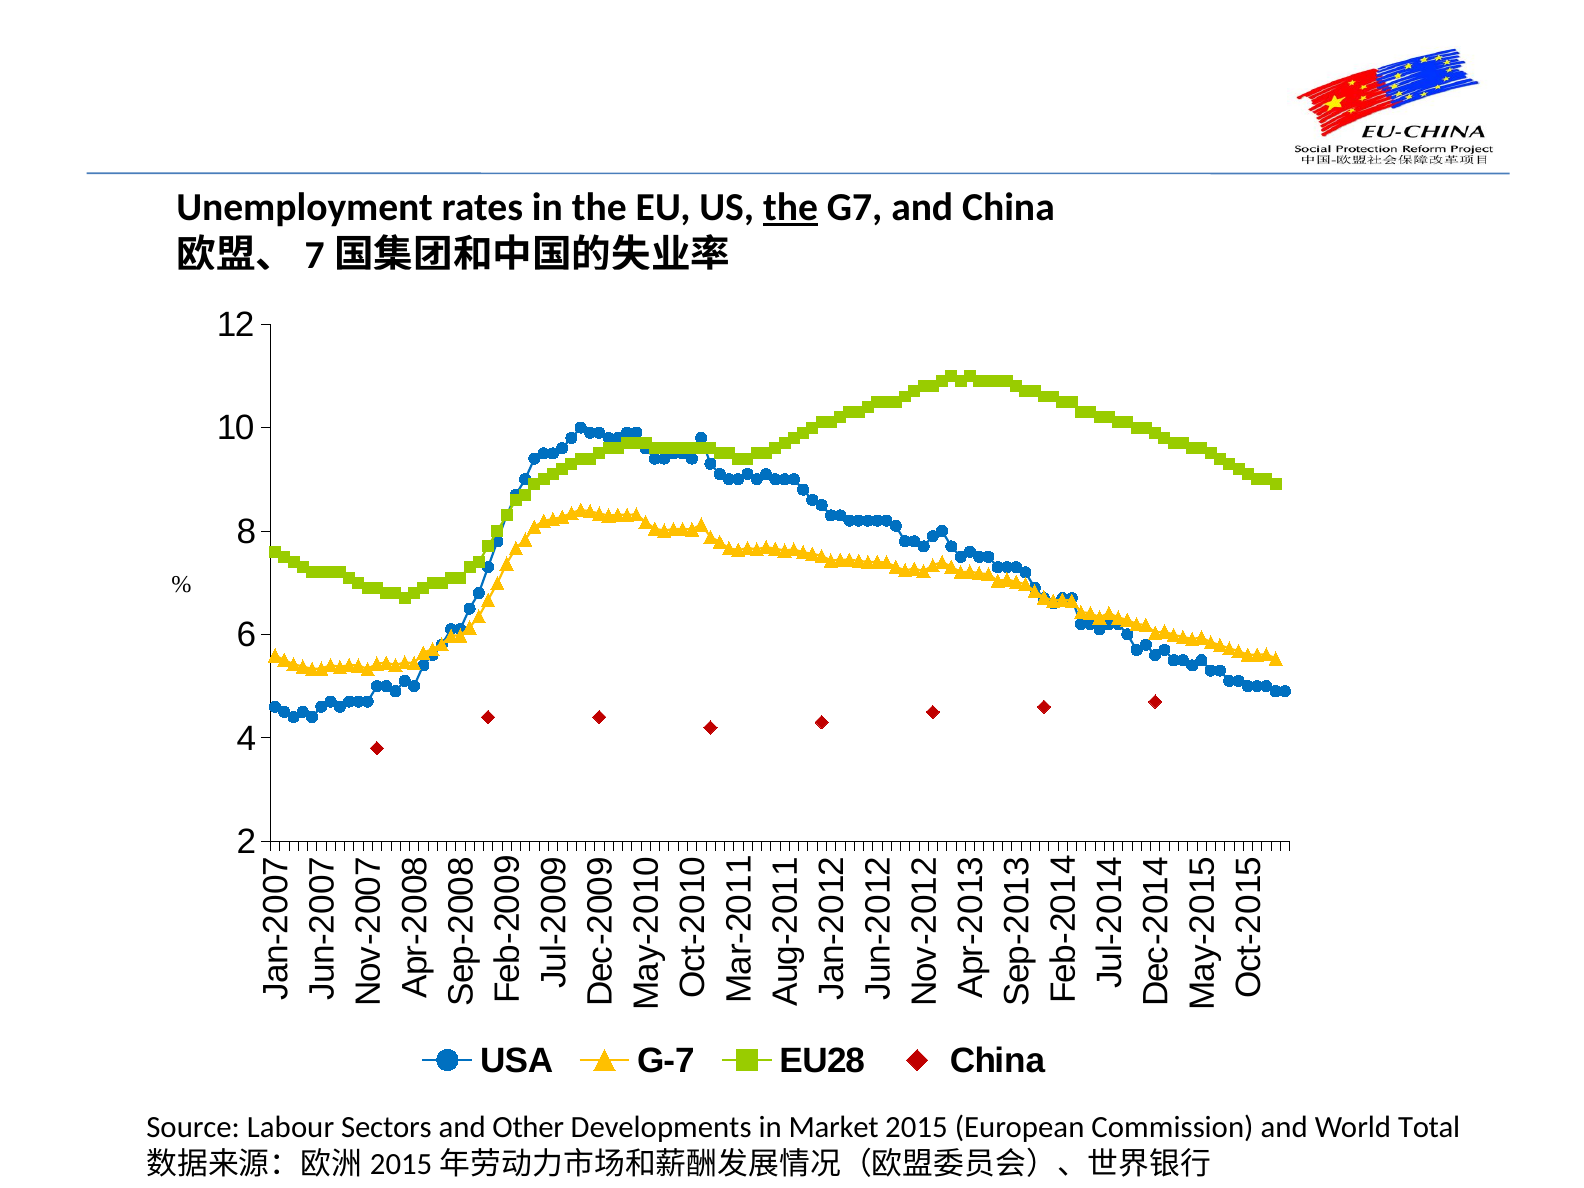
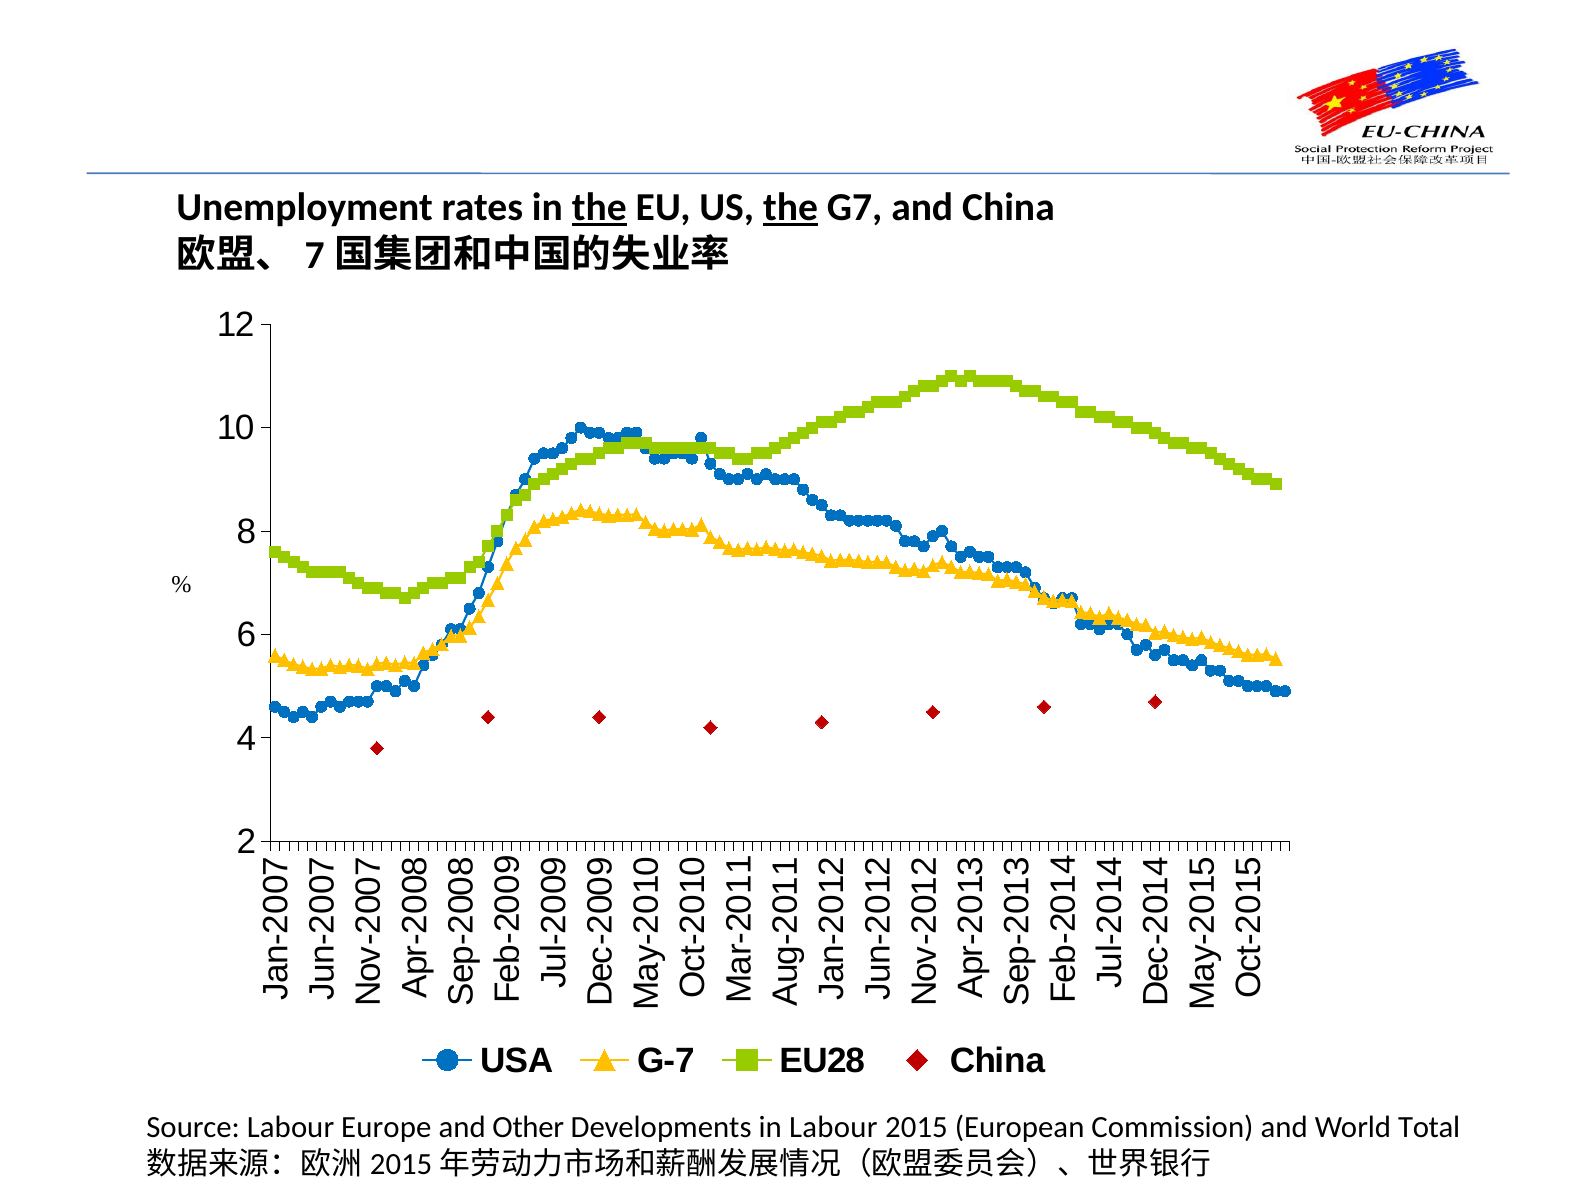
the underline: none -> present (599, 208)
Sectors: Sectors -> Europe (386, 1127)
in Market: Market -> Labour (833, 1127)
